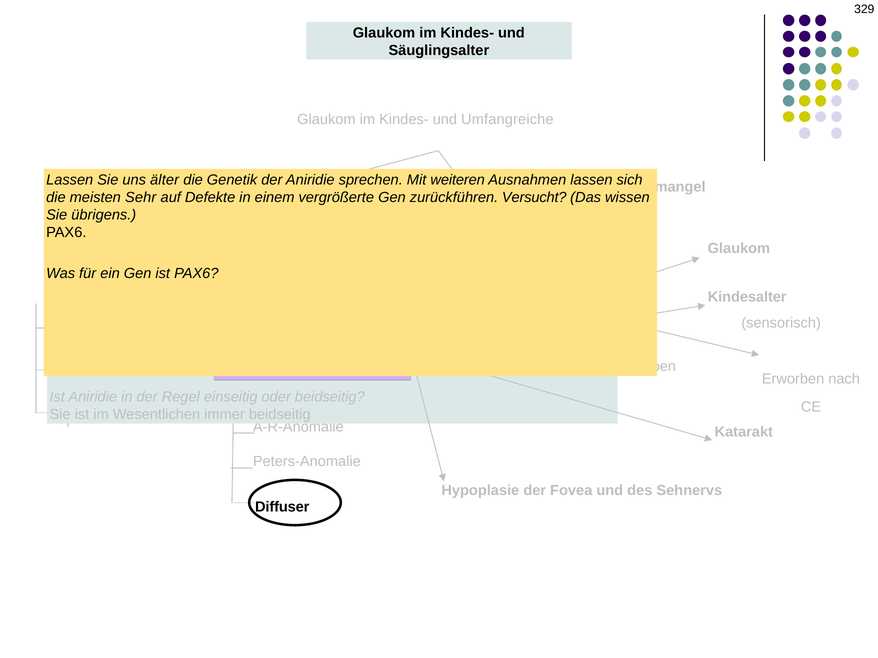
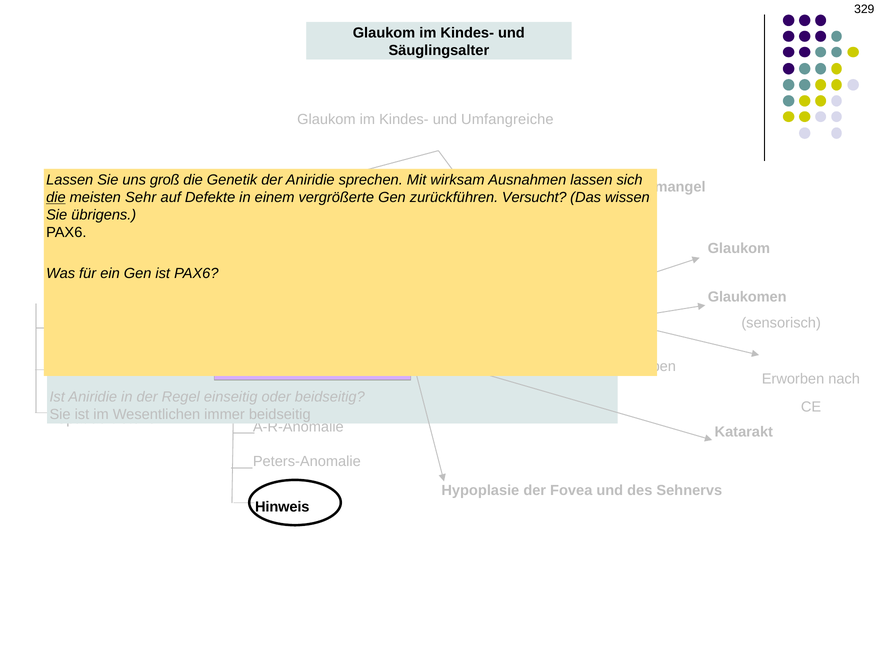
älter: älter -> groß (165, 180)
weiteren: weiteren -> wirksam (458, 180)
die underline: none -> present (56, 198)
Kindesalter: Kindesalter -> Glaukomen (747, 297)
Diffuser: Diffuser -> Hinweis (282, 507)
